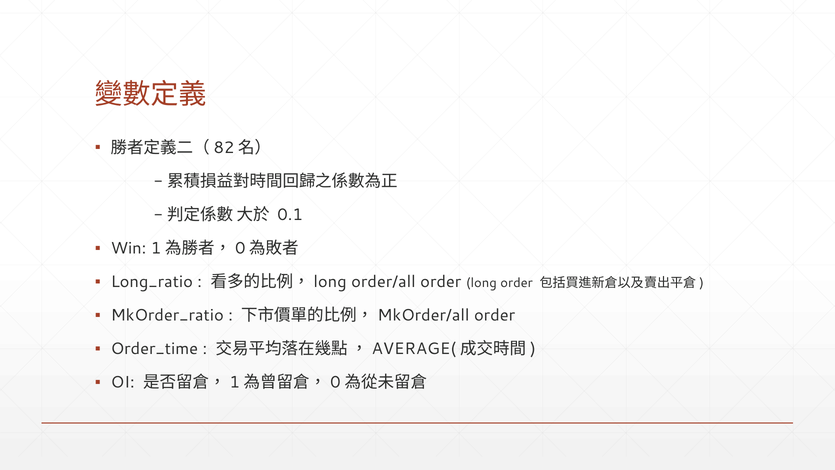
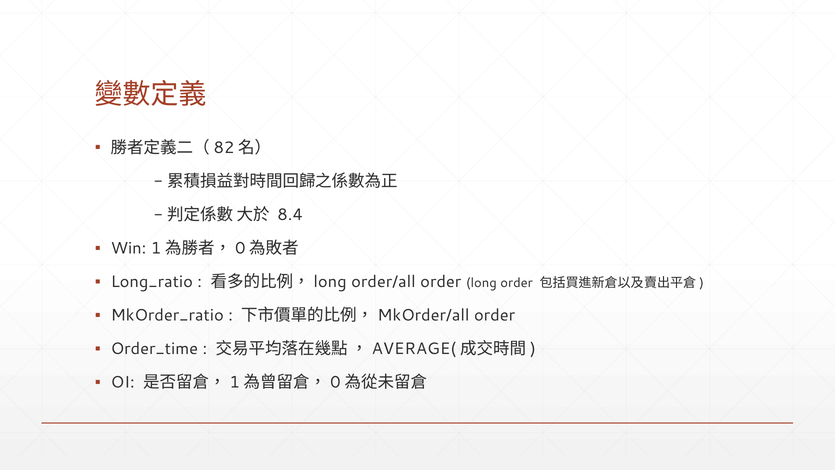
0.1: 0.1 -> 8.4 (290, 215)
